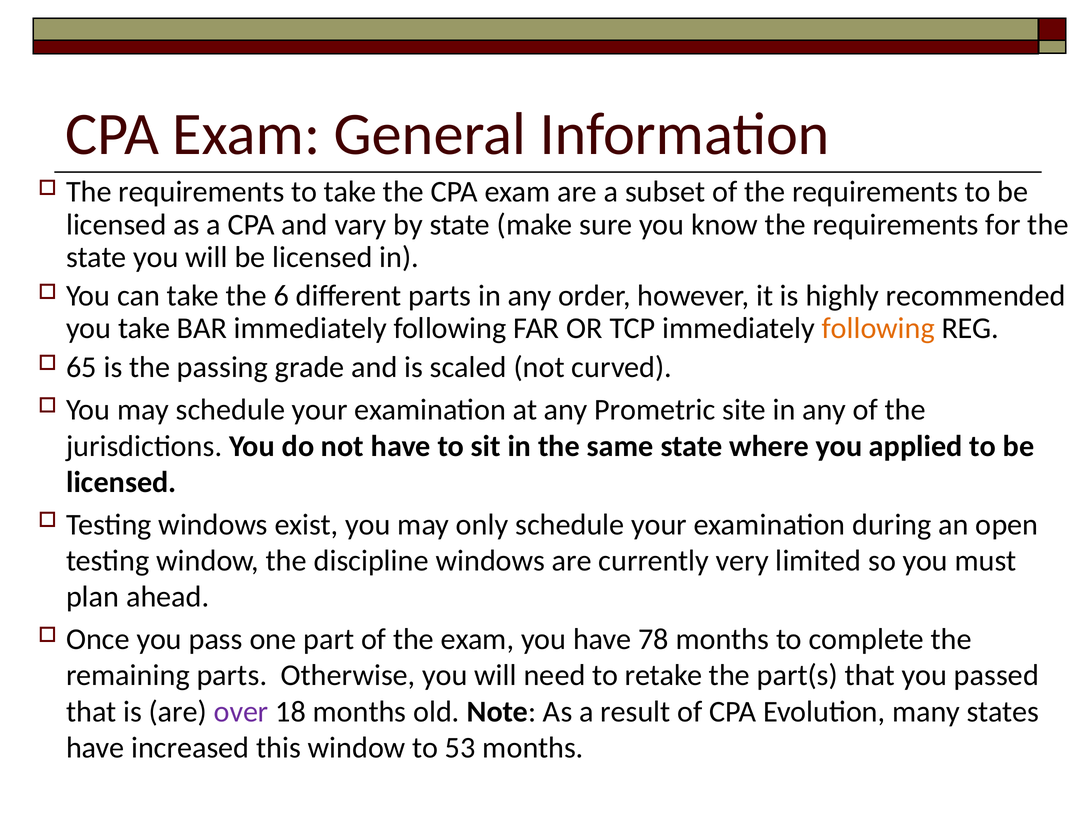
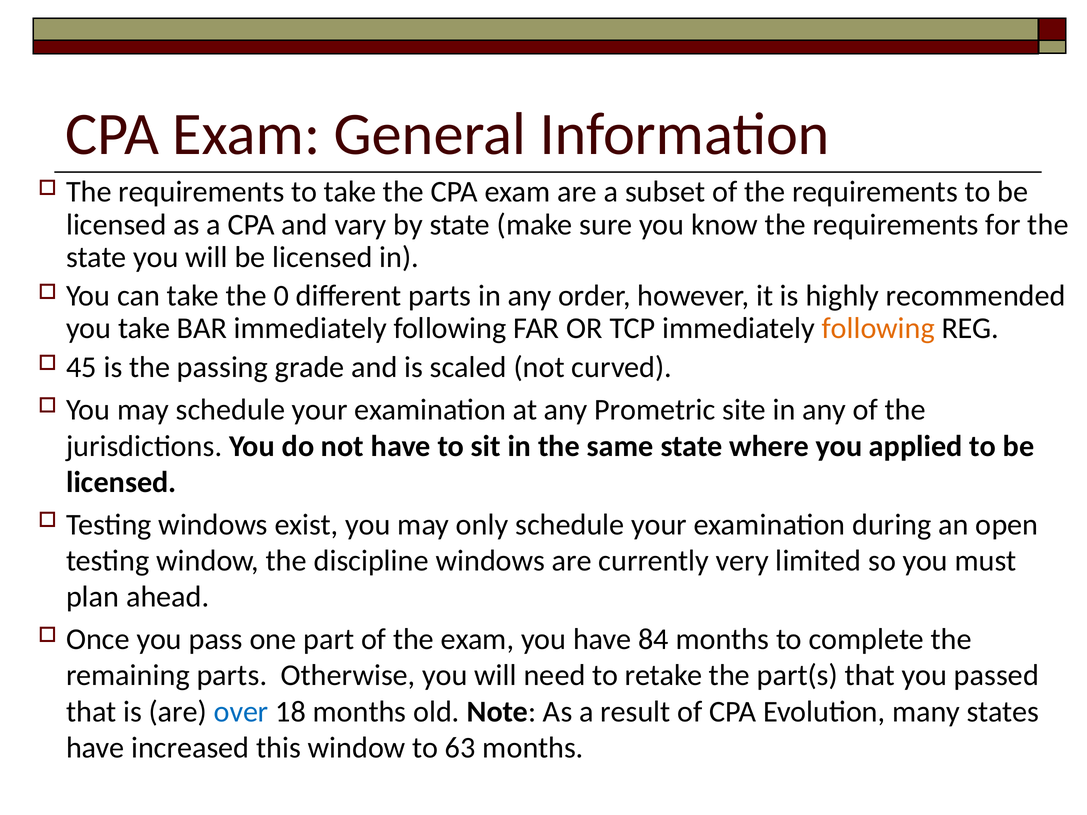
6: 6 -> 0 (281, 296)
65: 65 -> 45 (81, 367)
78: 78 -> 84 (653, 639)
over colour: purple -> blue (241, 712)
53: 53 -> 63 (460, 748)
